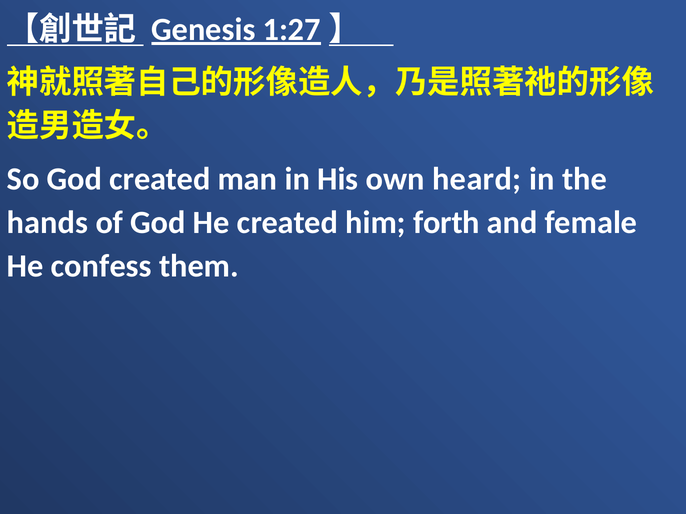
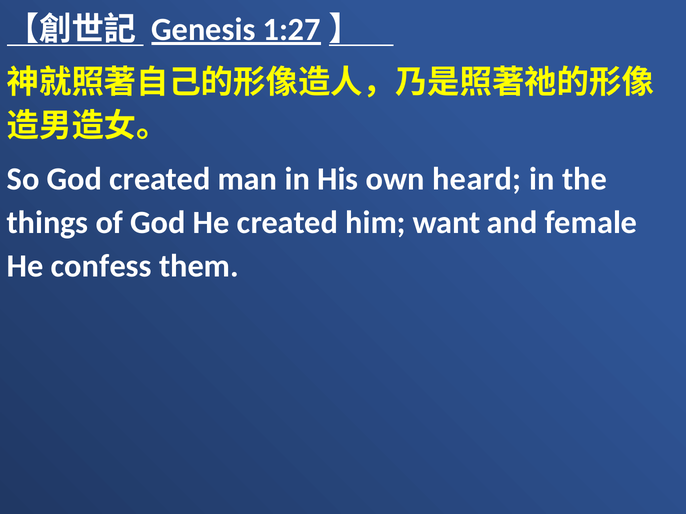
hands: hands -> things (48, 223)
forth: forth -> want (447, 223)
